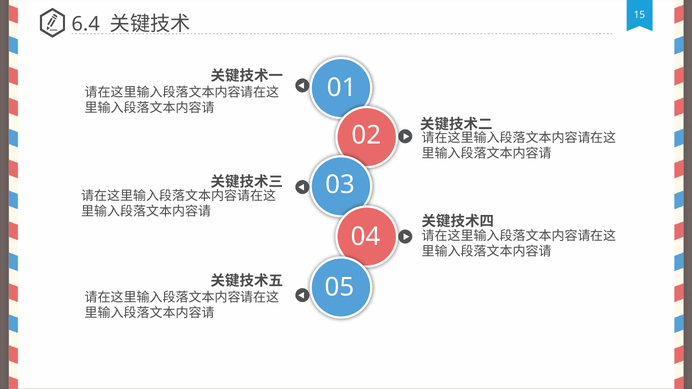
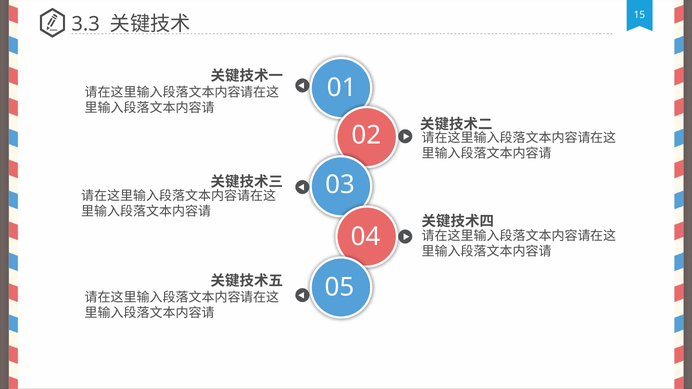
6.4: 6.4 -> 3.3 (86, 24)
